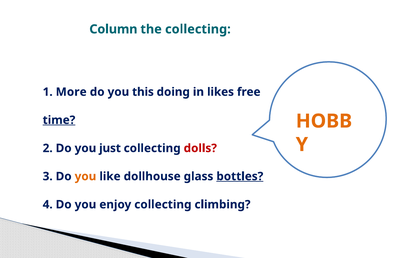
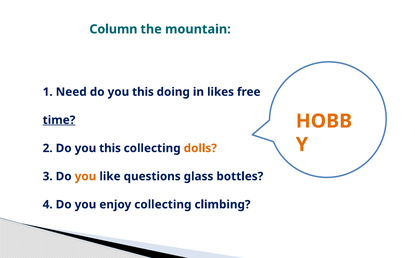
the collecting: collecting -> mountain (198, 29)
More: More -> Need (71, 92)
2 Do you just: just -> this (110, 148)
dolls colour: red -> orange (200, 148)
dollhouse: dollhouse -> questions (152, 176)
bottles underline: present -> none (240, 176)
